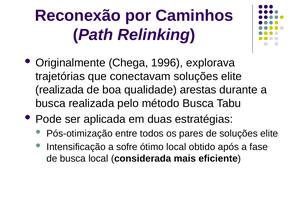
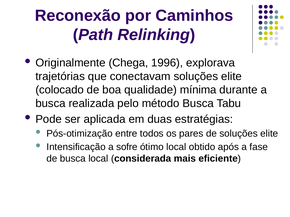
realizada: realizada -> colocado (60, 90)
arestas: arestas -> mínima (198, 90)
